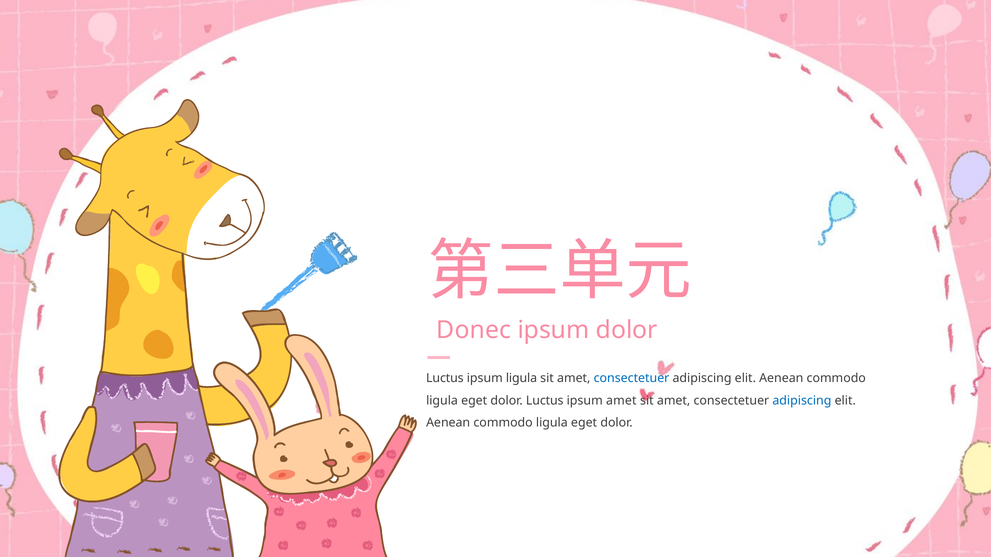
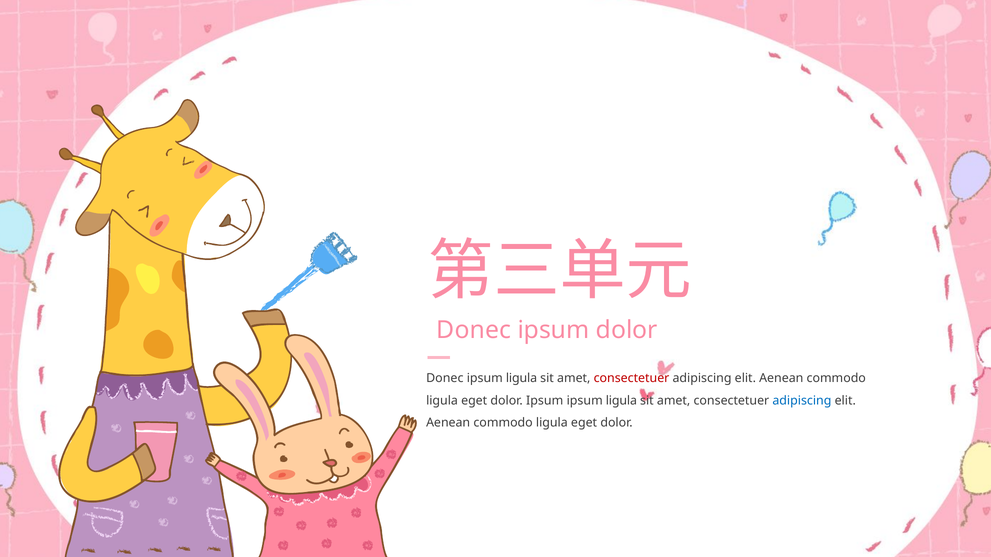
Luctus: Luctus -> Donec (445, 379)
consectetuer colour: blue -> red (632, 379)
eget dolor Luctus: Luctus -> Ipsum (545, 401)
amet: amet -> ligula (621, 401)
